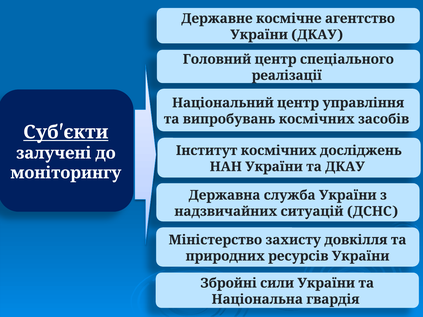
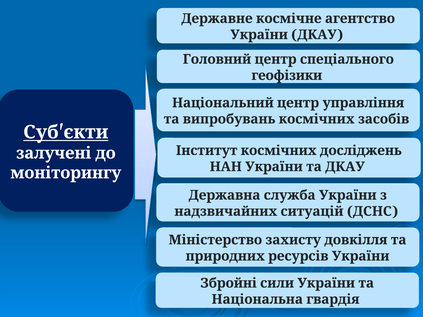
реалізації: реалізації -> геофізики (287, 76)
